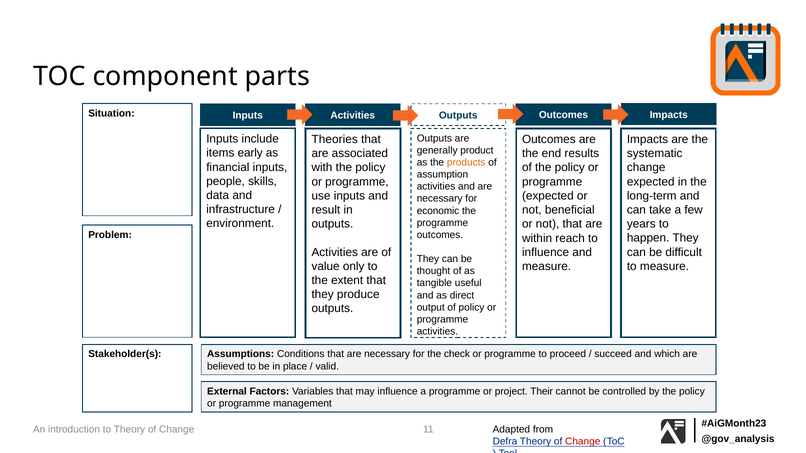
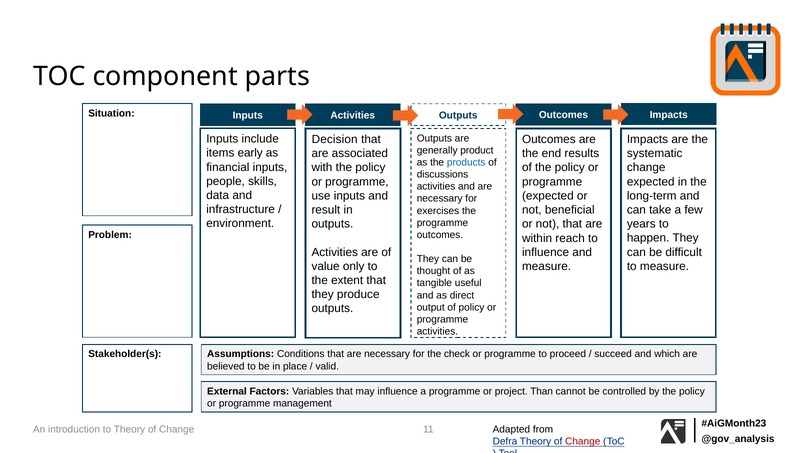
Theories: Theories -> Decision (335, 139)
products colour: orange -> blue (466, 163)
assumption: assumption -> discussions (443, 175)
economic: economic -> exercises (438, 211)
Their: Their -> Than (542, 392)
